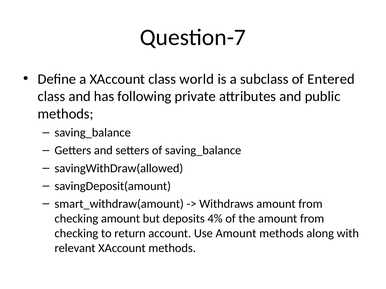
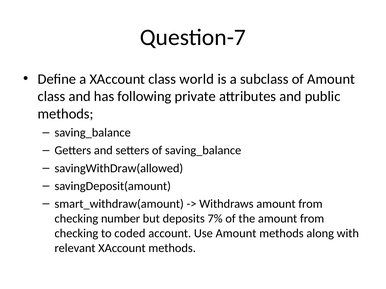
of Entered: Entered -> Amount (331, 79)
checking amount: amount -> number (121, 219)
4%: 4% -> 7% (215, 219)
return: return -> coded (130, 234)
